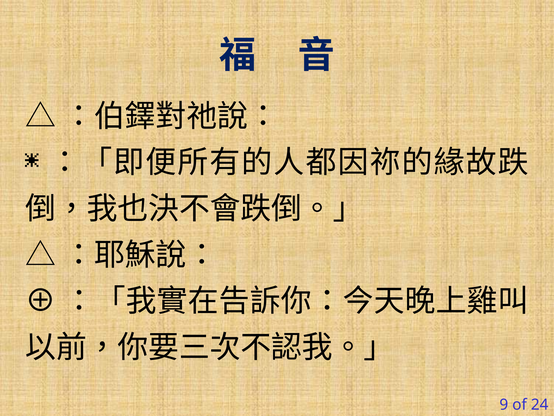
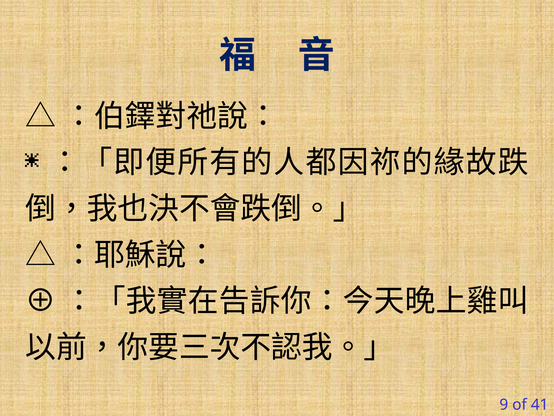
24: 24 -> 41 (540, 404)
